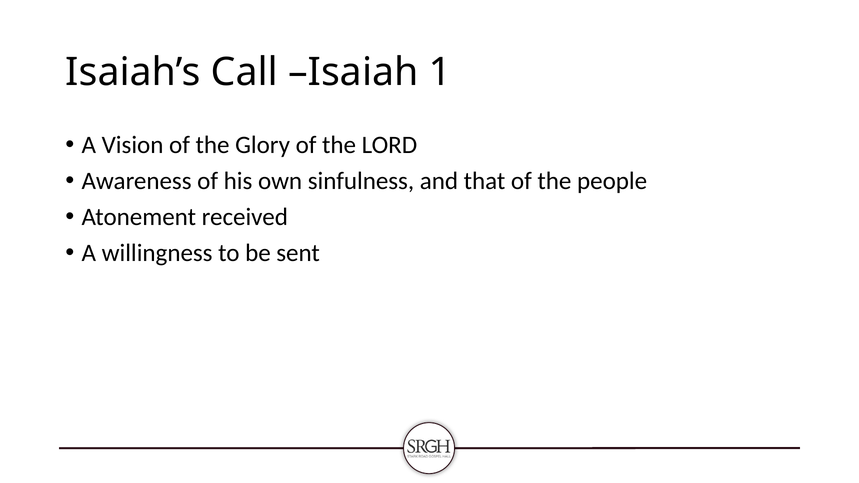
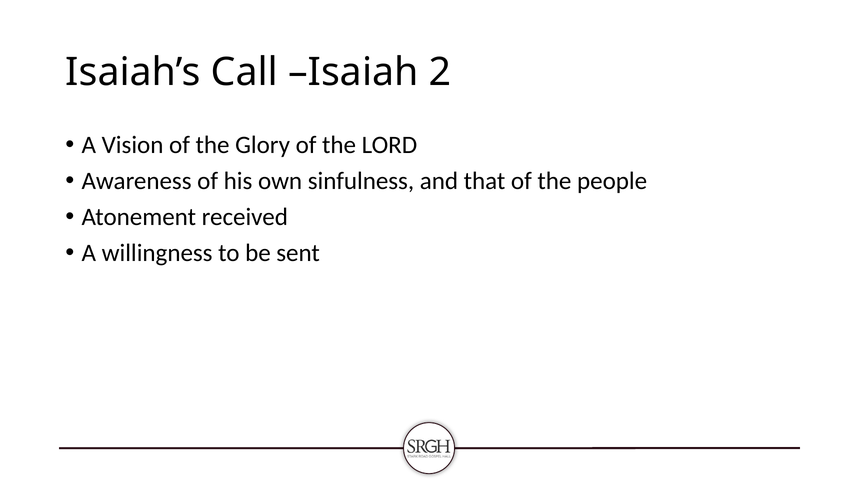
1: 1 -> 2 (440, 72)
